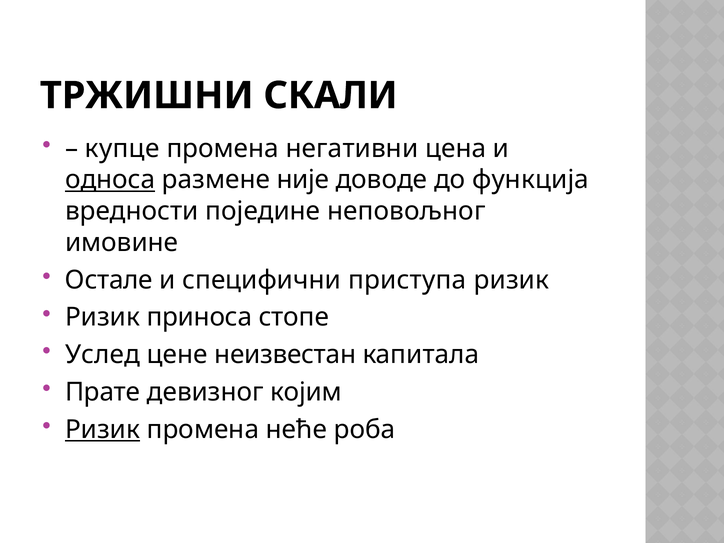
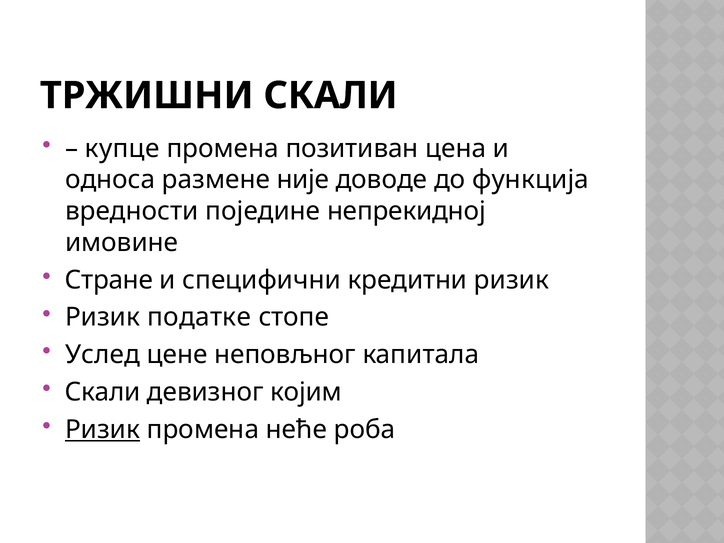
негативни: негативни -> позитиван (352, 149)
односа underline: present -> none (110, 180)
неповољног: неповољног -> непрекидној (406, 211)
Остале: Остале -> Стране (109, 280)
приступа: приступа -> кредитни (407, 280)
приноса: приноса -> податке (199, 317)
неизвестан: неизвестан -> неповљног (285, 355)
Прате: Прате -> Скали (103, 392)
